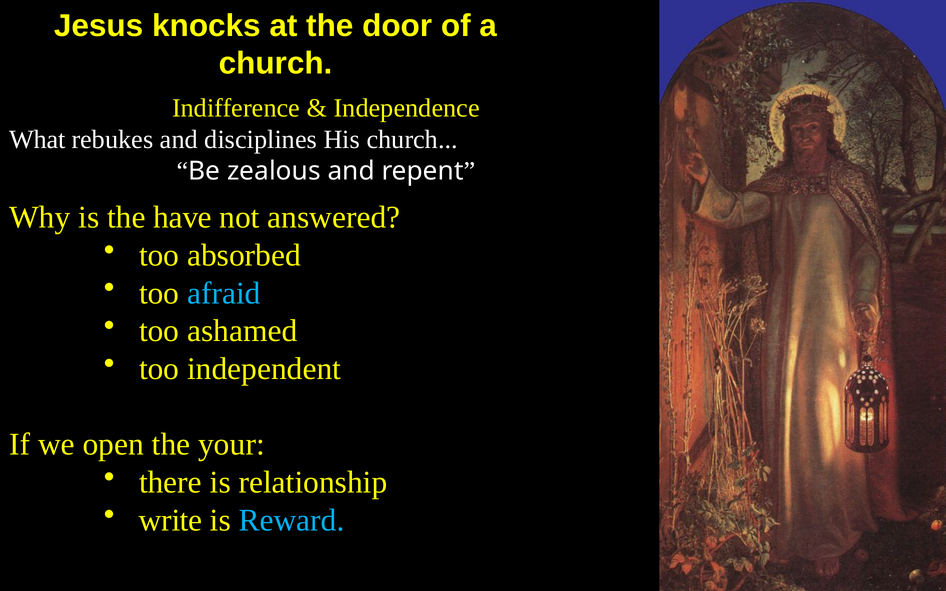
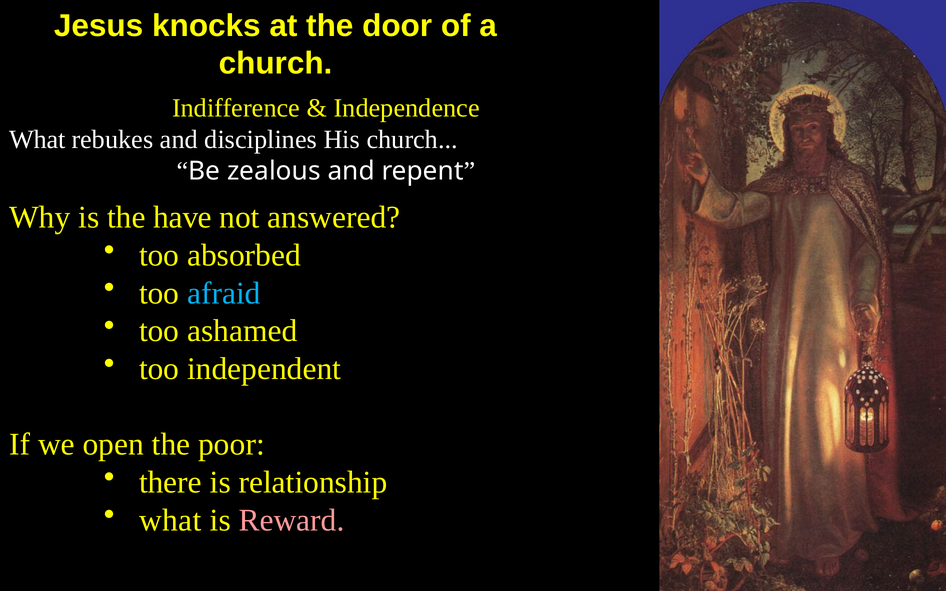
your: your -> poor (231, 445)
write: write -> what (170, 520)
Reward colour: light blue -> pink (292, 520)
